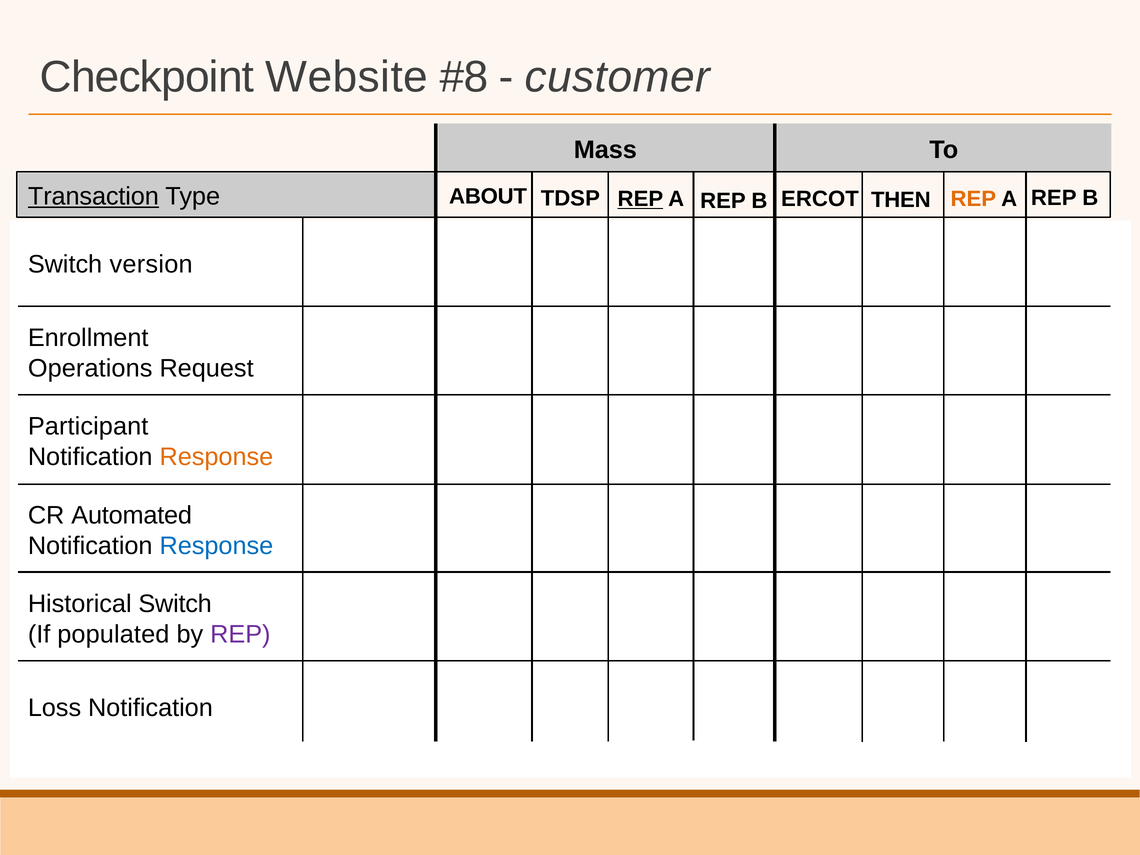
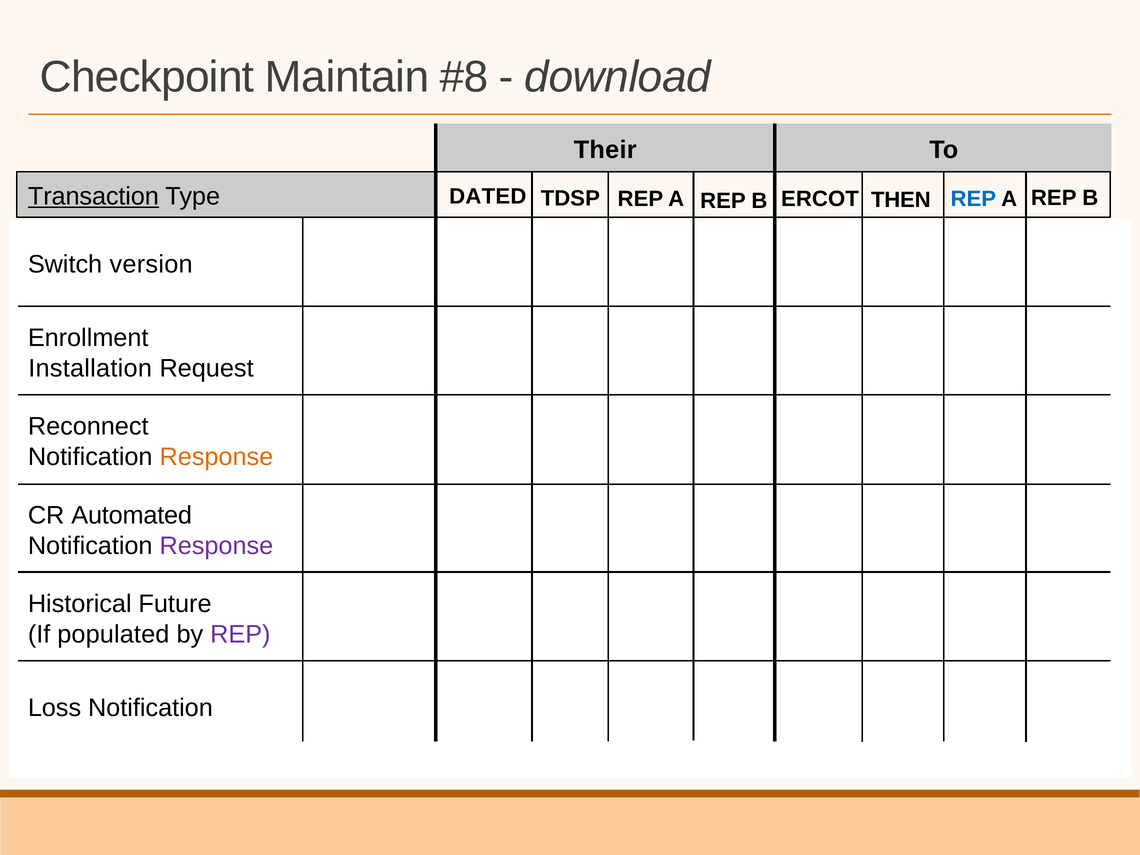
Website: Website -> Maintain (347, 77)
customer: customer -> download (618, 77)
Mass: Mass -> Their (605, 150)
ABOUT: ABOUT -> DATED (488, 197)
REP underline: present -> none (640, 199)
REP colour: orange -> blue (973, 199)
Operations: Operations -> Installation (90, 368)
Participant: Participant -> Reconnect (88, 427)
Response colour: blue -> purple (216, 546)
Historical Switch: Switch -> Future (175, 604)
